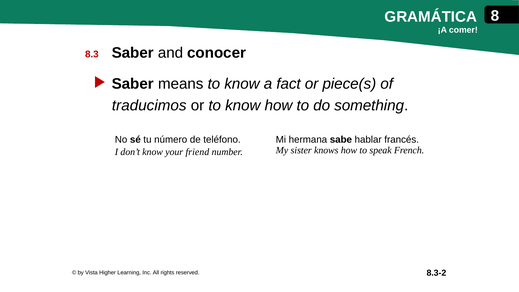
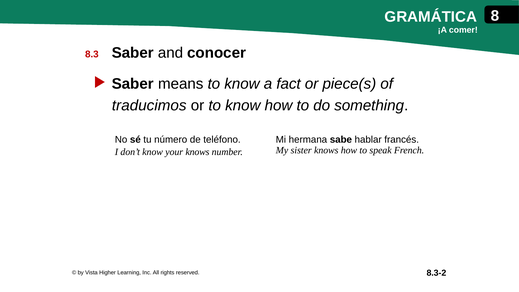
your friend: friend -> knows (197, 152)
